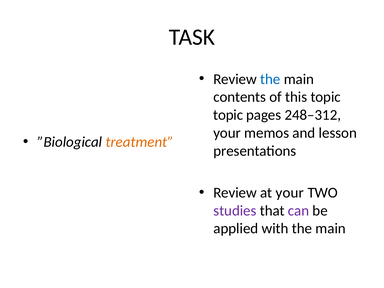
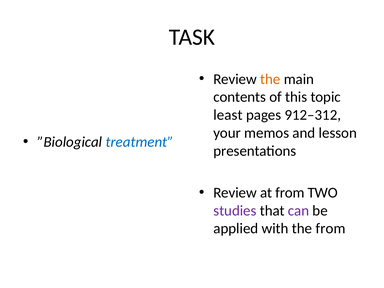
the colour: blue -> orange (270, 79)
topic: topic -> least (228, 115)
248–312: 248–312 -> 912–312 (313, 115)
treatment colour: orange -> blue (140, 142)
at your: your -> from (290, 193)
with the main: main -> from (331, 229)
